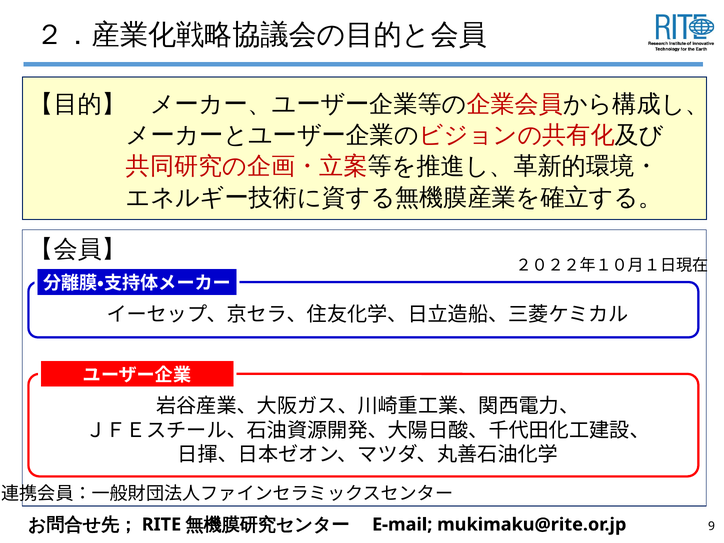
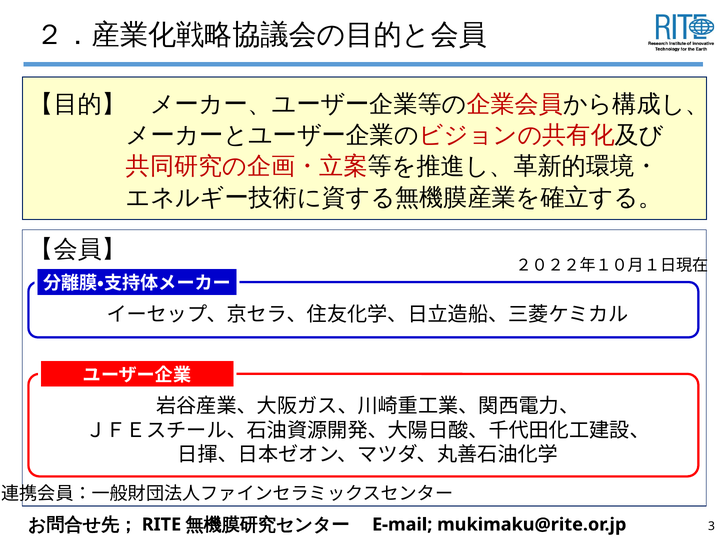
9: 9 -> 3 (712, 526)
